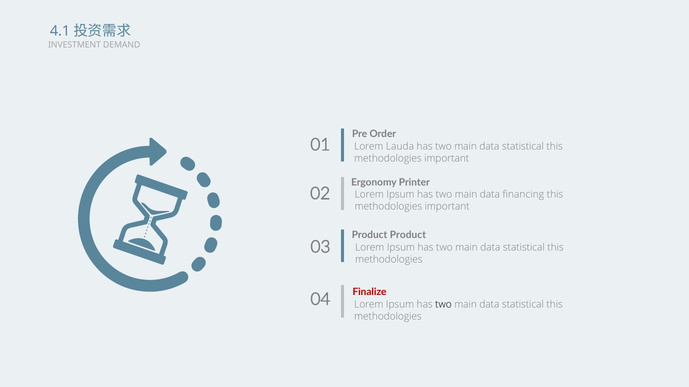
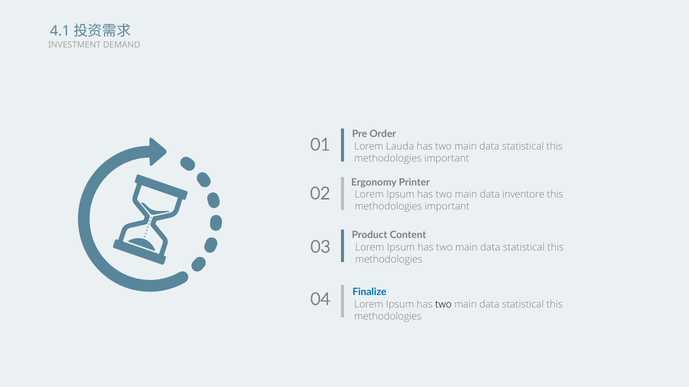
financing: financing -> inventore (523, 195)
Product Product: Product -> Content (408, 235)
Finalize colour: red -> blue (370, 293)
